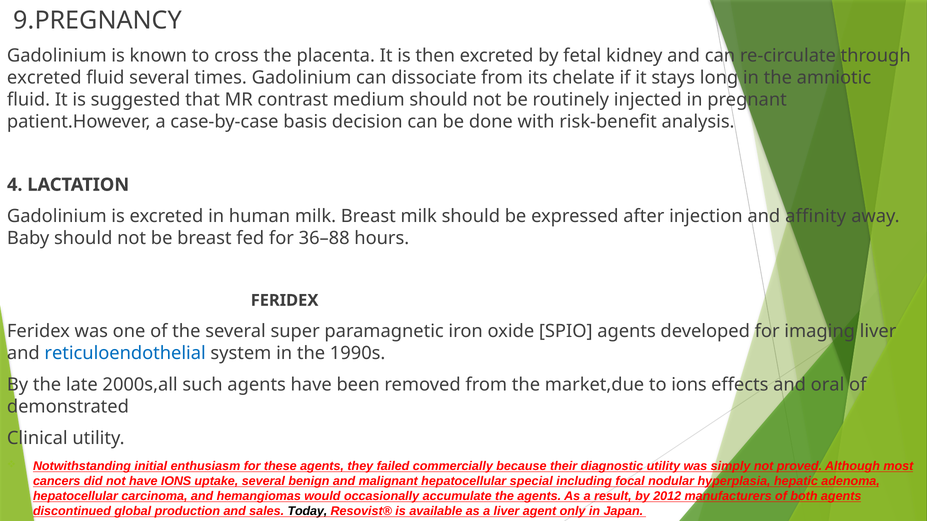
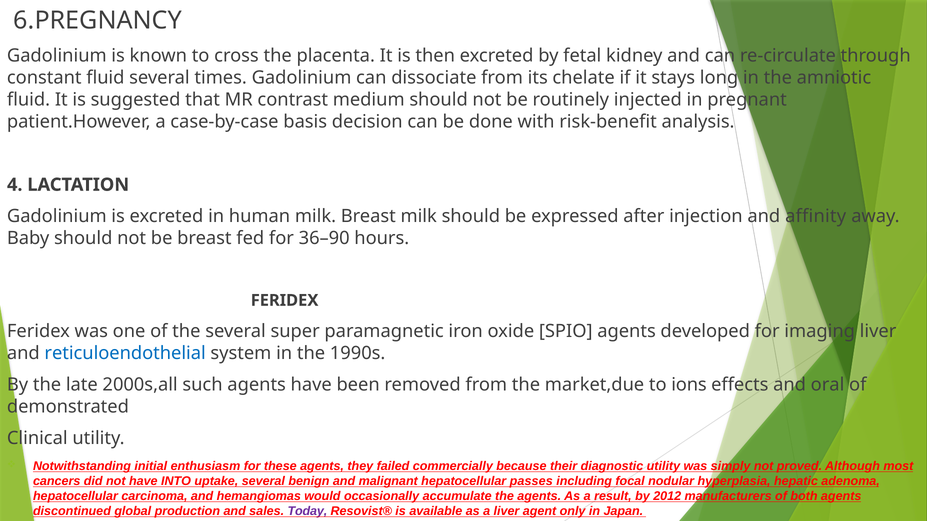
9.PREGNANCY: 9.PREGNANCY -> 6.PREGNANCY (98, 20)
excreted: excreted -> constant (44, 78)
36–88: 36–88 -> 36–90 (324, 239)
have IONS: IONS -> INTO (176, 482)
special: special -> passes (531, 482)
Today colour: black -> purple (307, 512)
